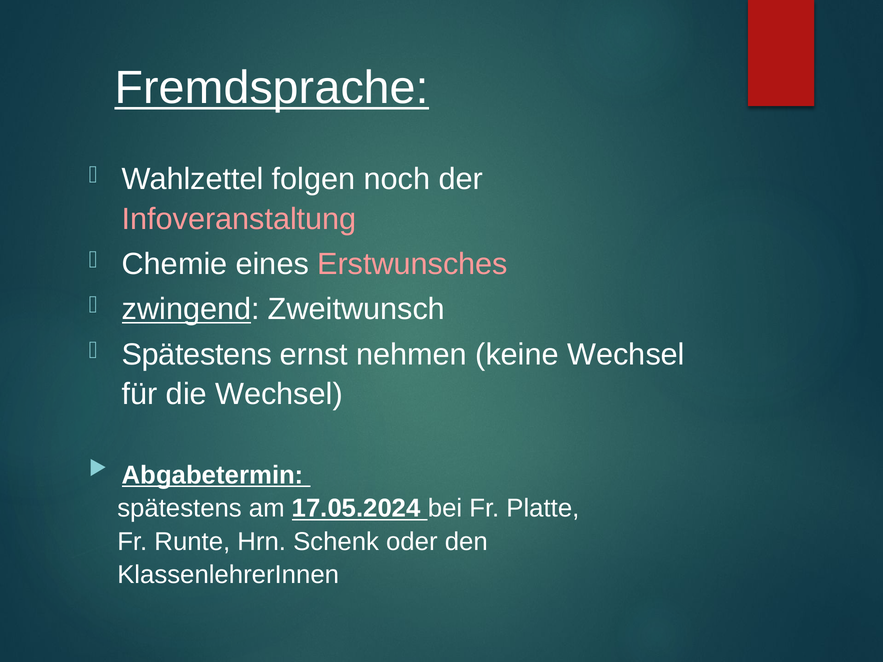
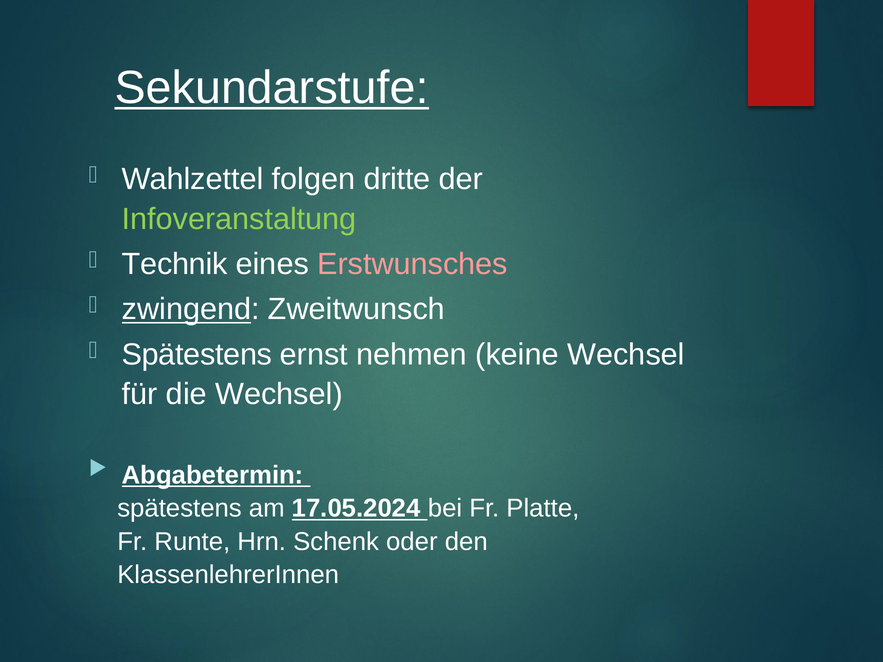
Fremdsprache: Fremdsprache -> Sekundarstufe (272, 88)
noch: noch -> dritte (397, 179)
Infoveranstaltung colour: pink -> light green (239, 219)
Chemie: Chemie -> Technik (175, 264)
